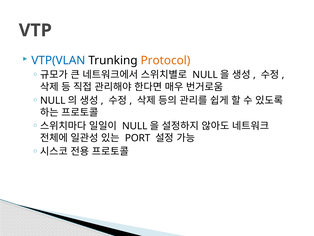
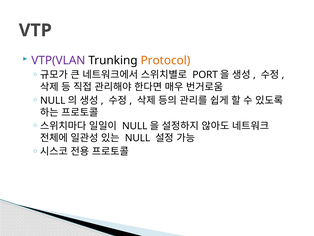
VTP(VLAN colour: blue -> purple (58, 60)
NULL: NULL -> PORT (205, 75)
PORT: PORT -> NULL (138, 138)
